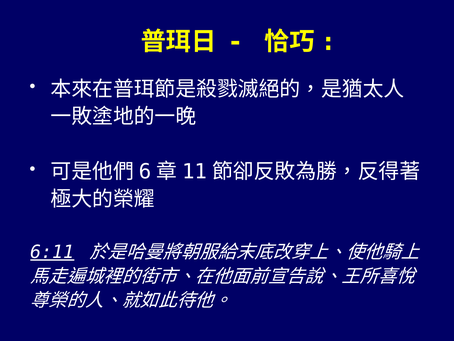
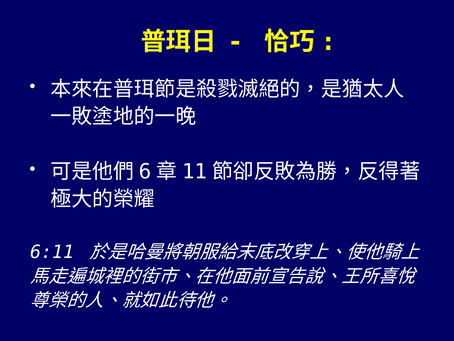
6:11 underline: present -> none (52, 252)
